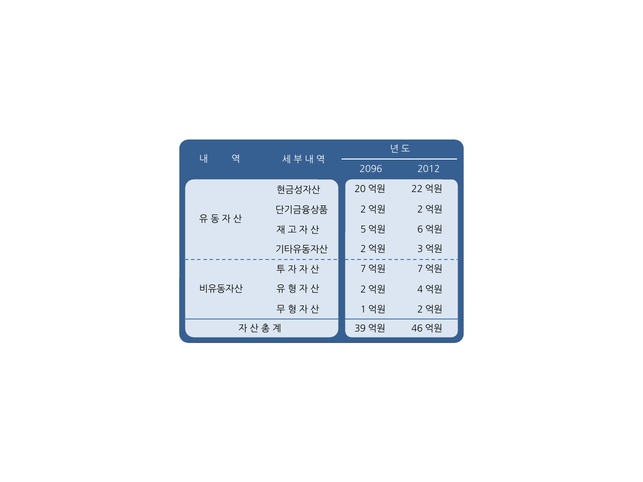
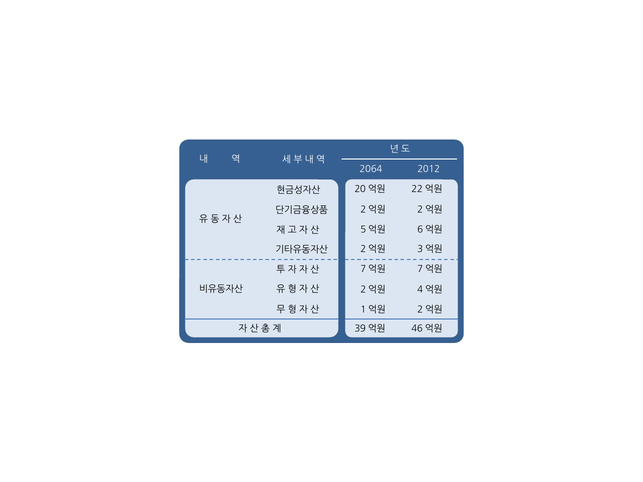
2096: 2096 -> 2064 (371, 169)
